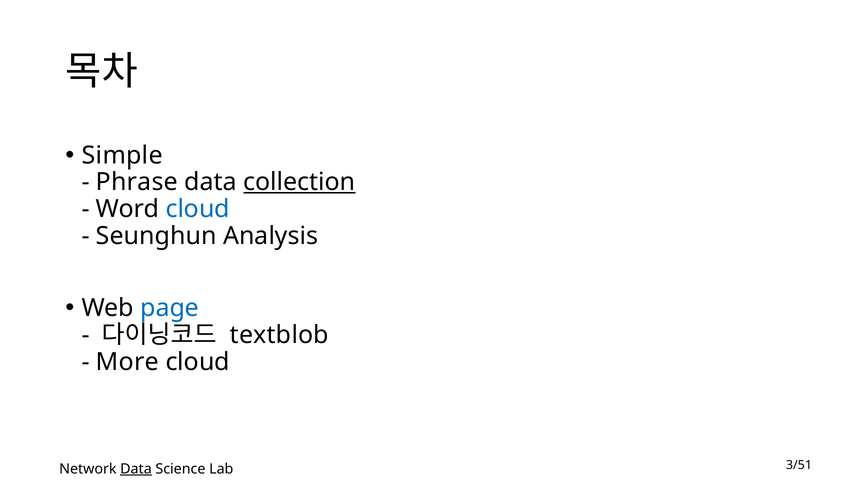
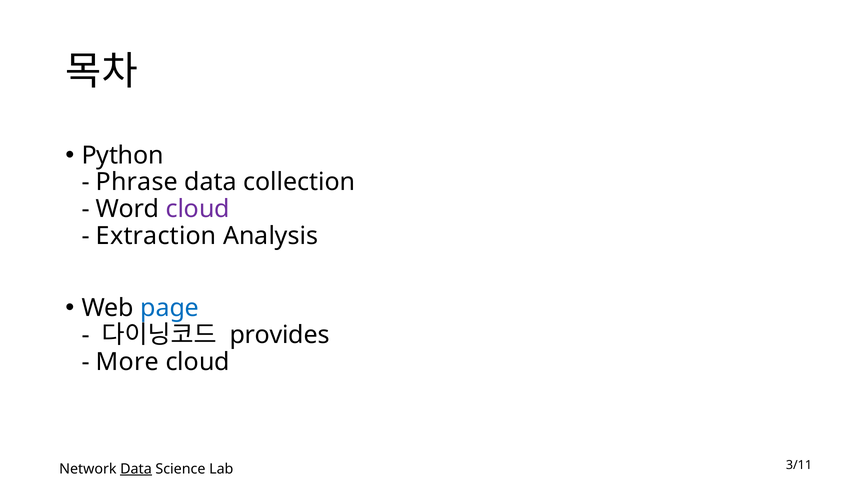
Simple: Simple -> Python (123, 156)
collection underline: present -> none (299, 182)
cloud colour: blue -> purple (198, 209)
Seunghun: Seunghun -> Extraction (156, 236)
textblob: textblob -> provides (280, 335)
3/51: 3/51 -> 3/11 (799, 466)
